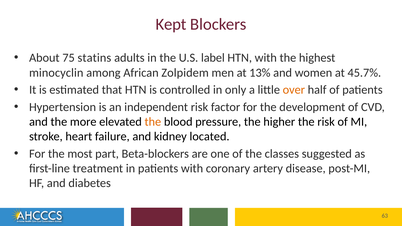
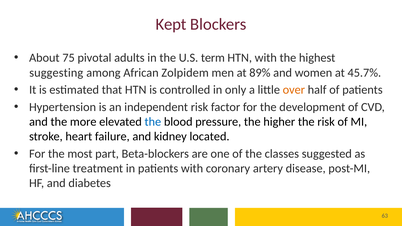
statins: statins -> pivotal (94, 58)
label: label -> term (213, 58)
minocyclin: minocyclin -> suggesting (56, 73)
13%: 13% -> 89% (260, 73)
the colour: orange -> blue (153, 122)
